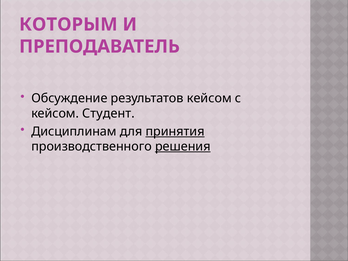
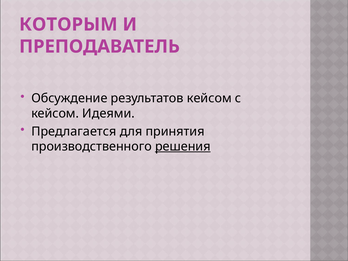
Студент: Студент -> Идеями (109, 113)
Дисциплинам: Дисциплинам -> Предлагается (74, 131)
принятия underline: present -> none (175, 131)
